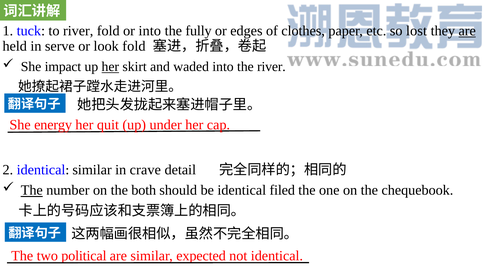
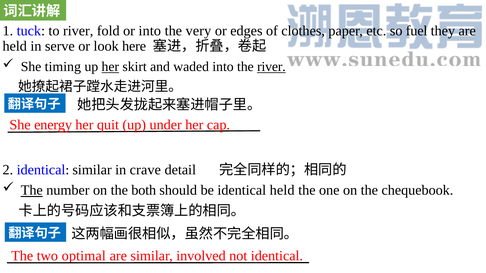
fully: fully -> very (198, 31)
lost: lost -> fuel (417, 31)
are underline: present -> none (467, 31)
look fold: fold -> here (134, 46)
impact: impact -> timing (63, 67)
river underline: none -> present (271, 67)
identical filed: filed -> held (282, 191)
political: political -> optimal (84, 256)
expected: expected -> involved (201, 256)
